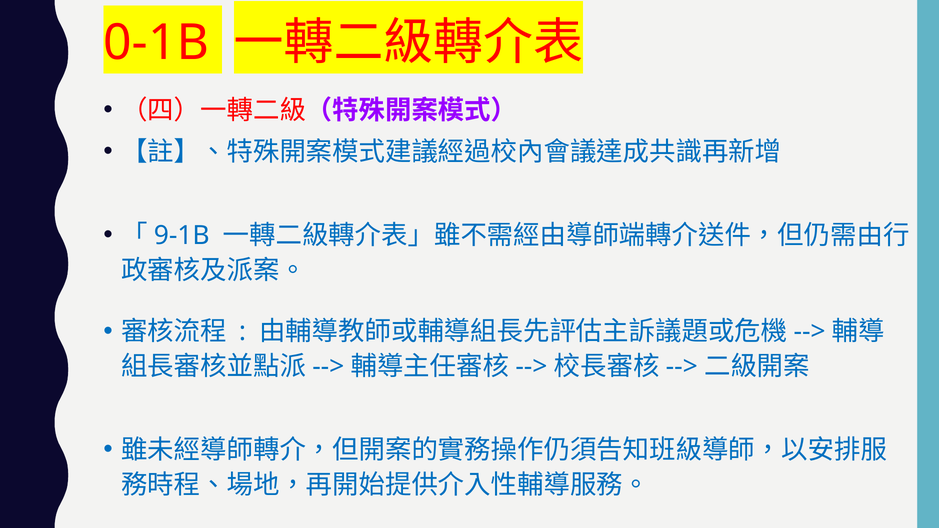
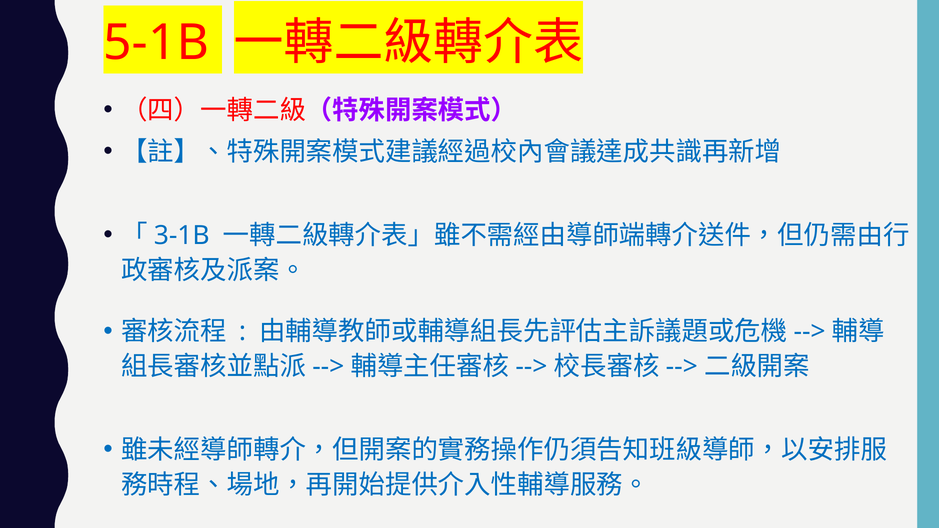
0-1B: 0-1B -> 5-1B (156, 43)
9-1B: 9-1B -> 3-1B (182, 236)
